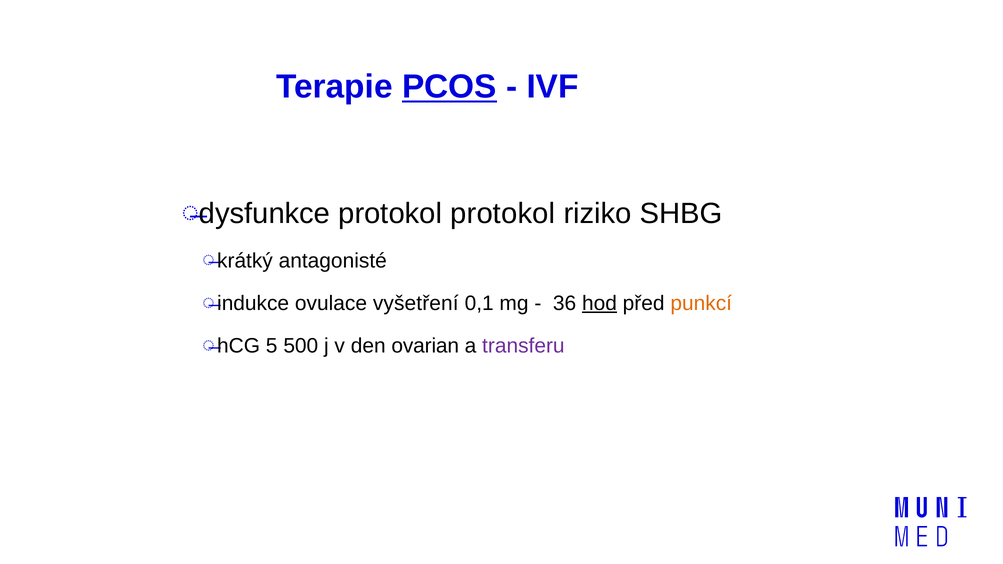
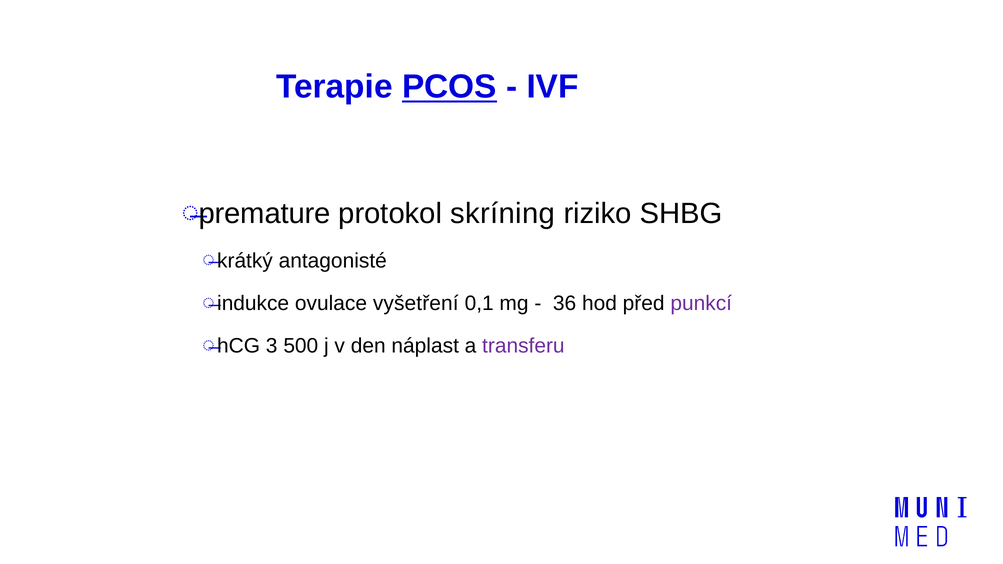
dysfunkce: dysfunkce -> premature (265, 214)
protokol protokol: protokol -> skríning (503, 214)
hod underline: present -> none (599, 303)
punkcí colour: orange -> purple (701, 303)
5: 5 -> 3 (272, 346)
ovarian: ovarian -> náplast (425, 346)
